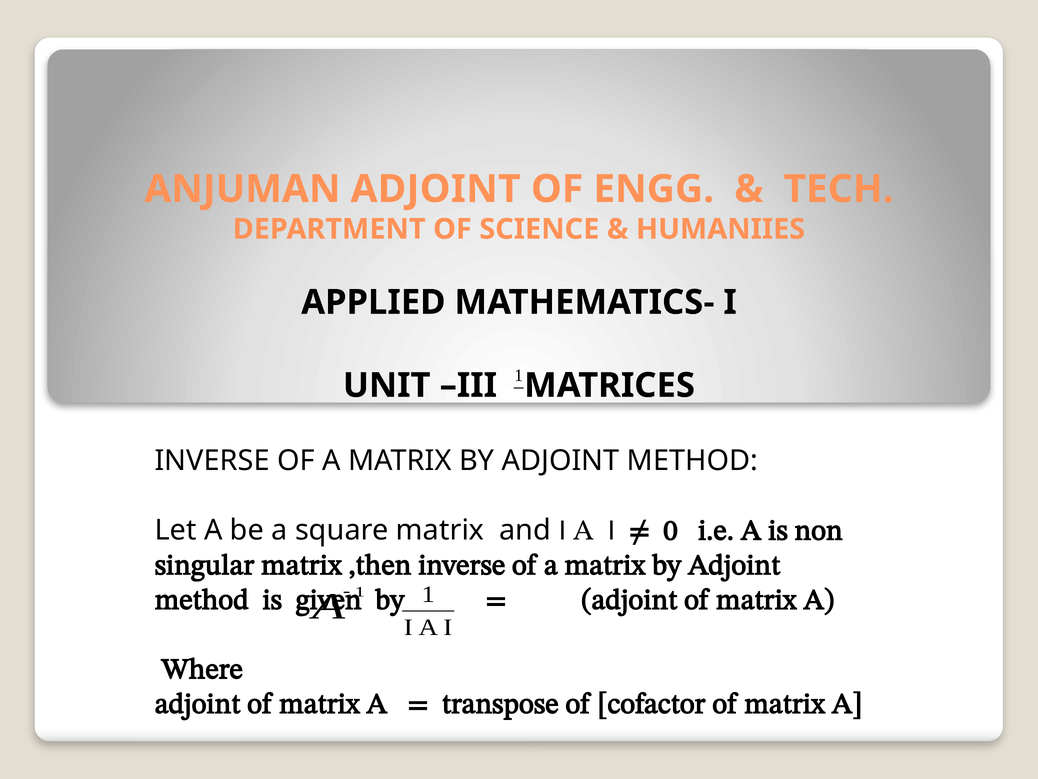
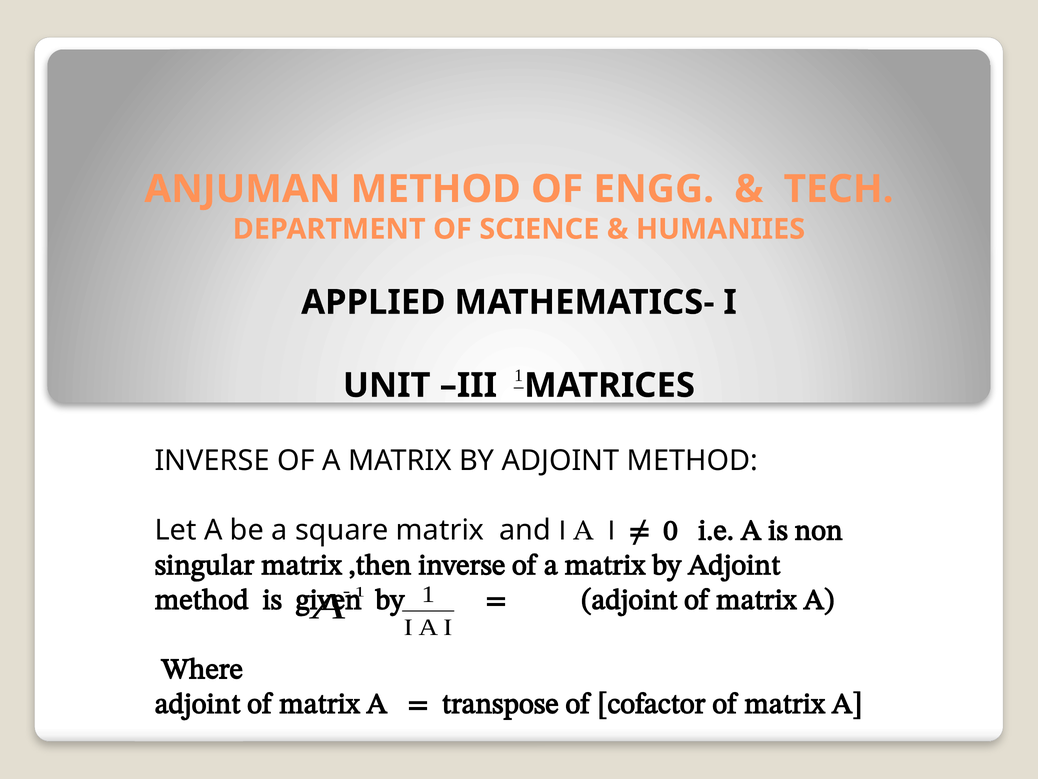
ANJUMAN ADJOINT: ADJOINT -> METHOD (436, 189)
